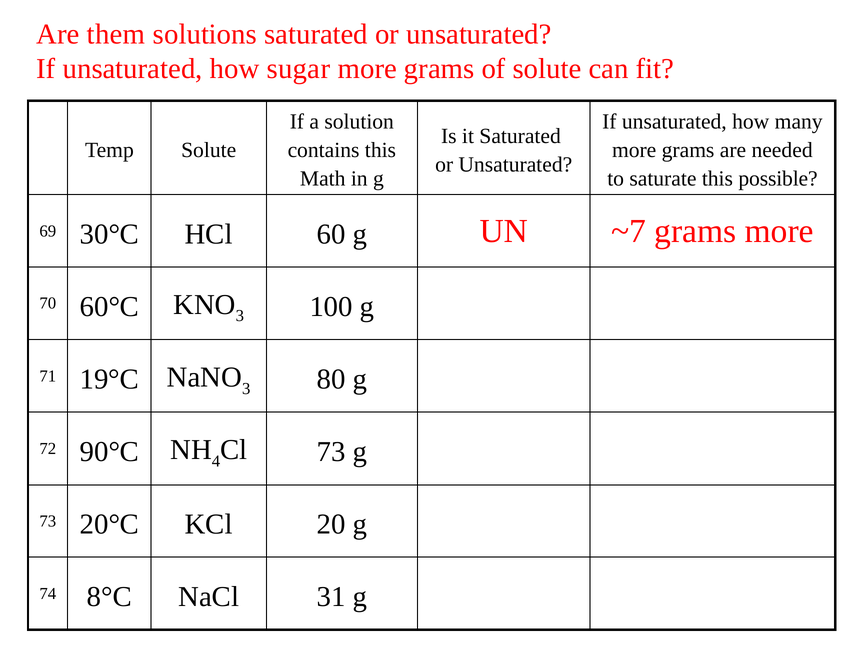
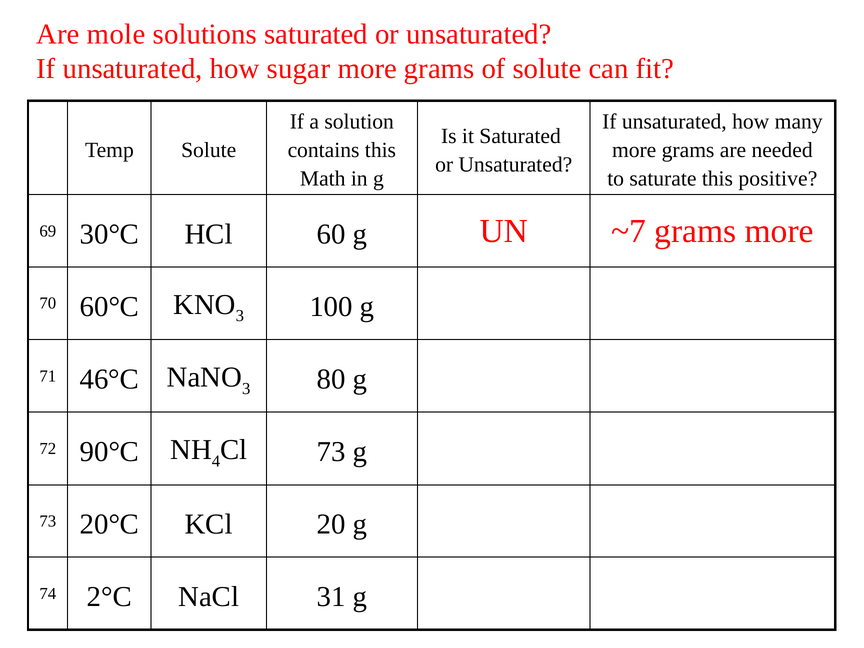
them: them -> mole (116, 34)
possible: possible -> positive (778, 179)
19°C: 19°C -> 46°C (109, 379)
8°C: 8°C -> 2°C (109, 597)
